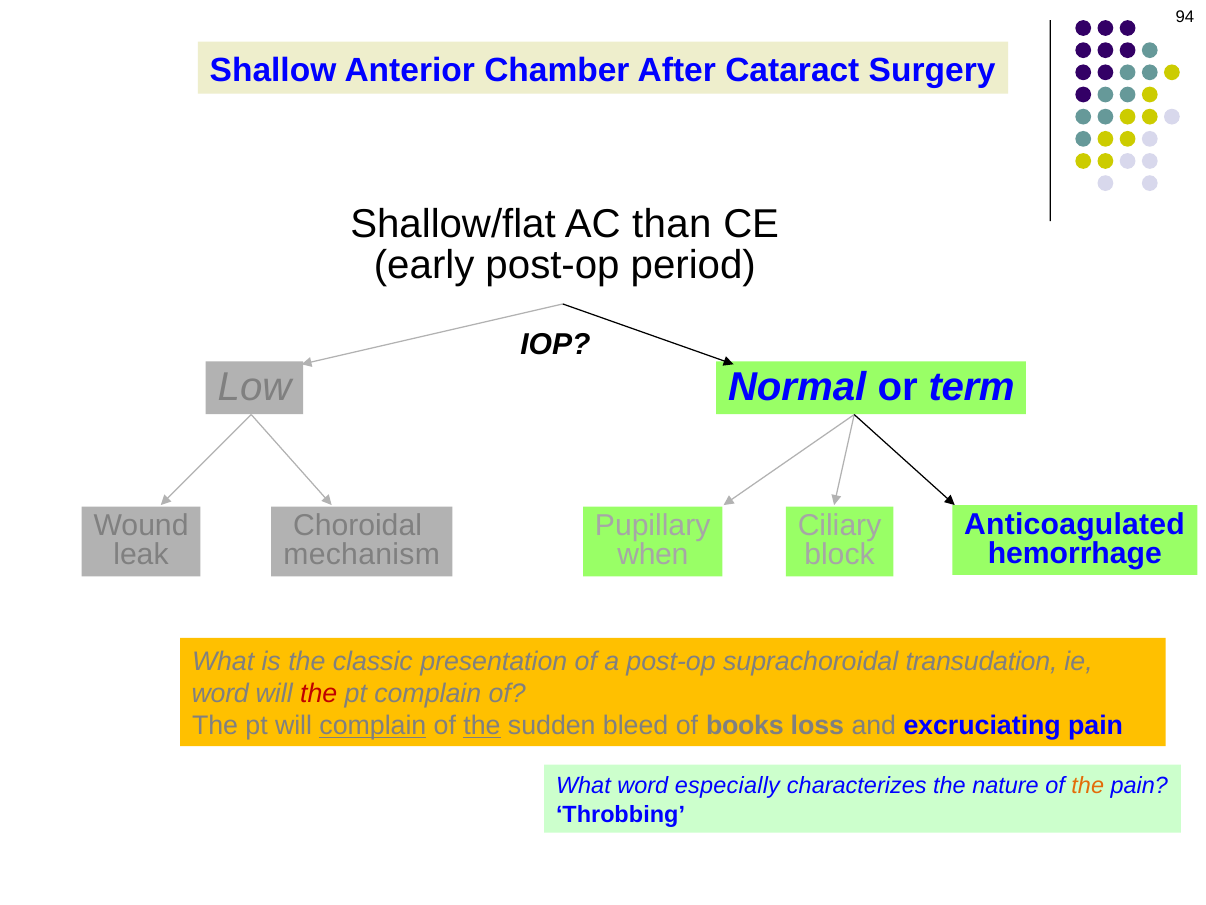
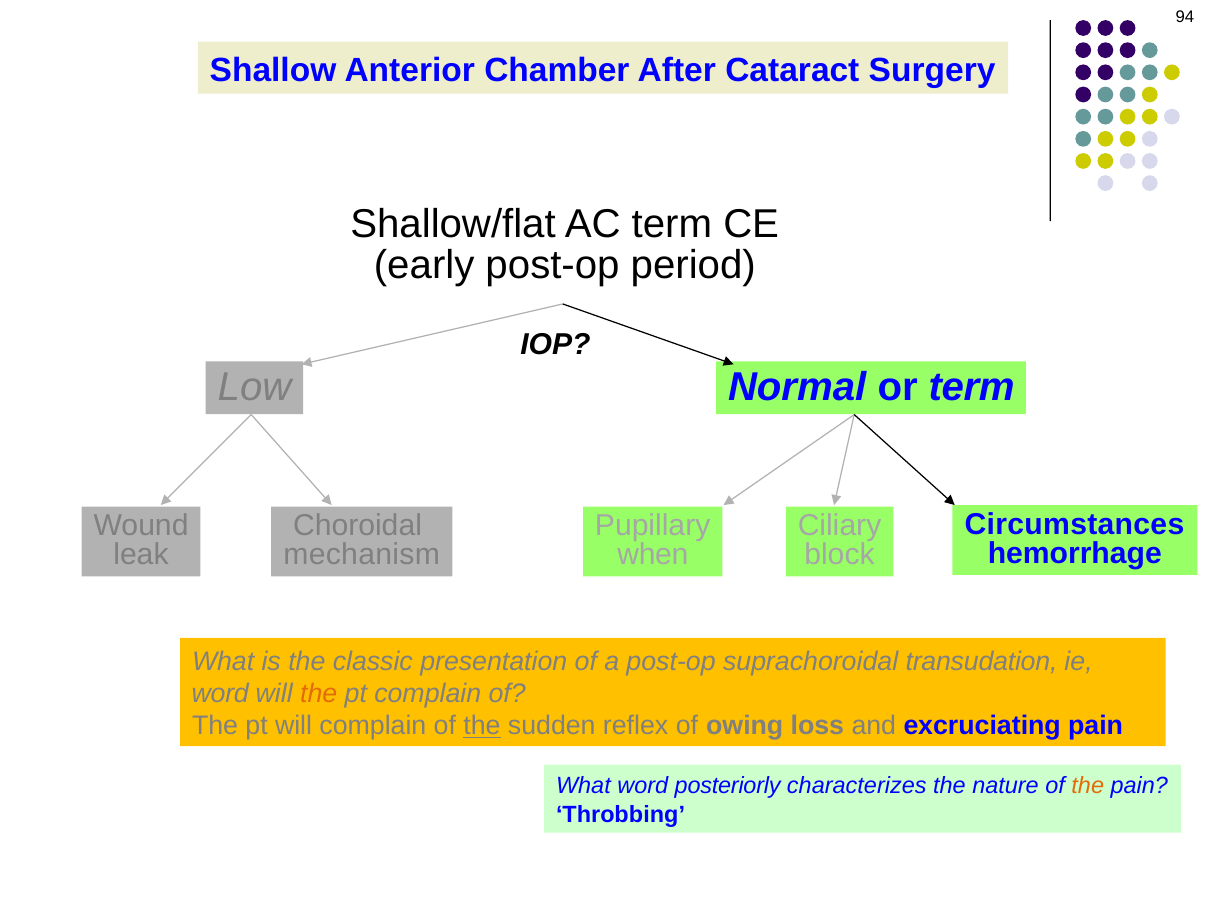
AC than: than -> term (672, 224)
Anticoagulated: Anticoagulated -> Circumstances (1074, 524)
the colour: red -> orange (319, 694)
complain underline: present -> none (373, 726)
bleed: bleed -> reflex (636, 726)
books: books -> owing (745, 726)
especially: especially -> posteriorly (728, 786)
